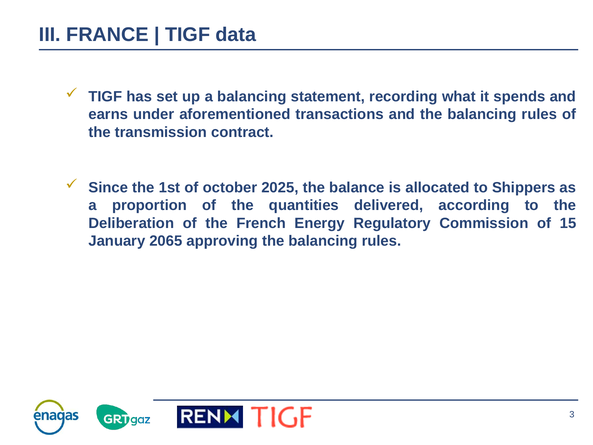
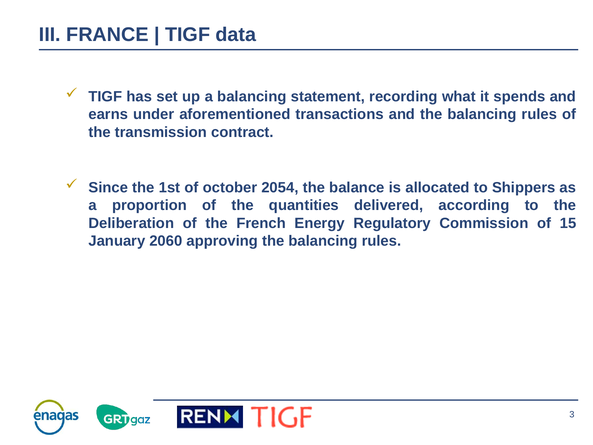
2025: 2025 -> 2054 (280, 188)
2065: 2065 -> 2060 (166, 241)
